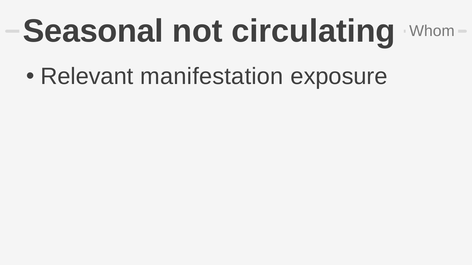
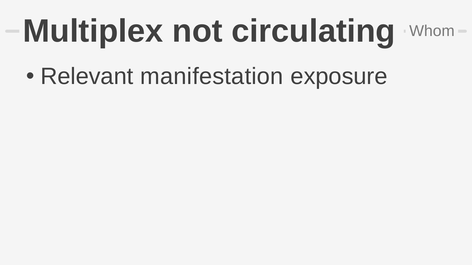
Seasonal: Seasonal -> Multiplex (93, 31)
